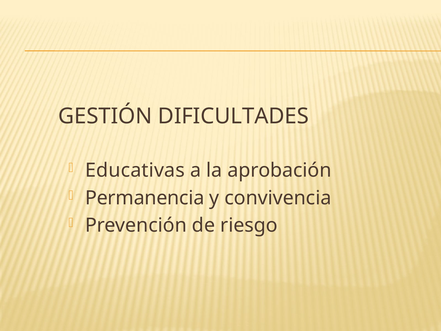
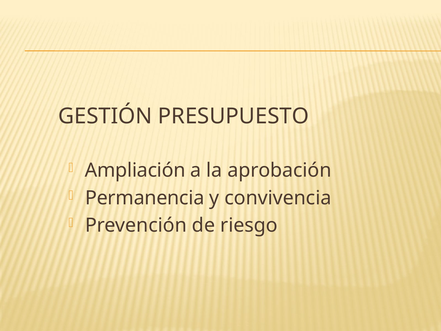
DIFICULTADES: DIFICULTADES -> PRESUPUESTO (233, 116)
Educativas: Educativas -> Ampliación (135, 170)
